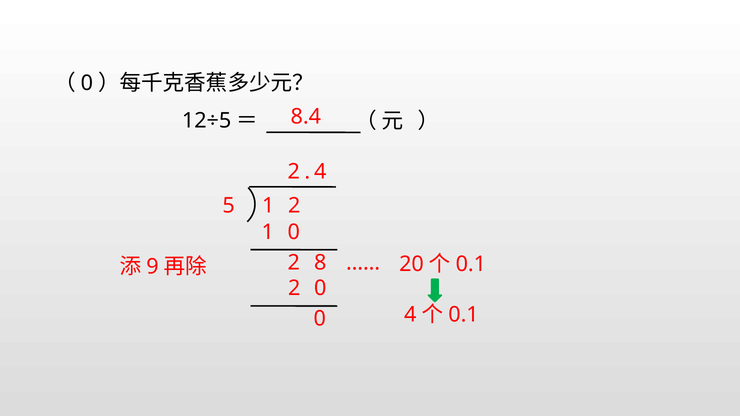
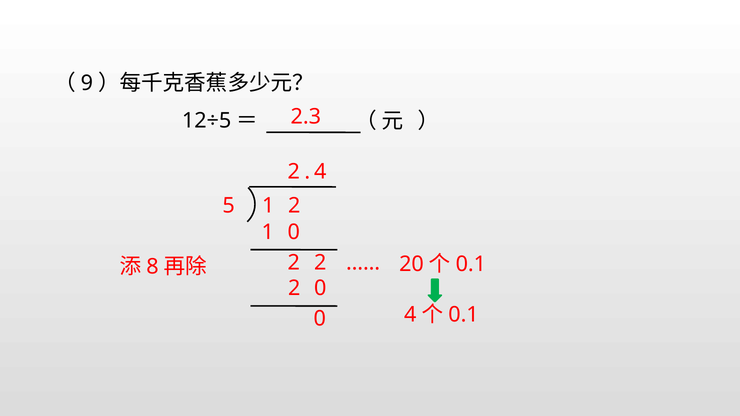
0: 0 -> 9 (87, 83)
8.4: 8.4 -> 2.3 (306, 117)
2 8: 8 -> 2 (320, 263)
9: 9 -> 8 (153, 267)
